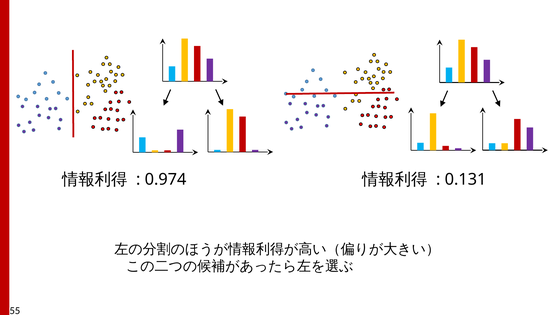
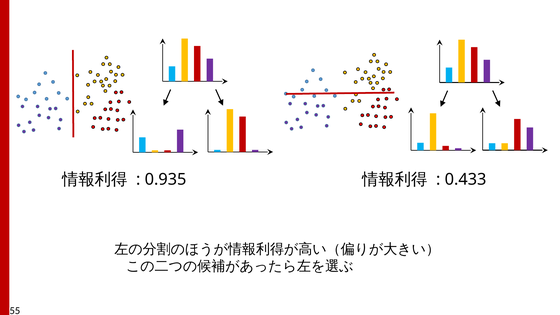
0.974: 0.974 -> 0.935 (166, 180)
0.131: 0.131 -> 0.433 (466, 180)
